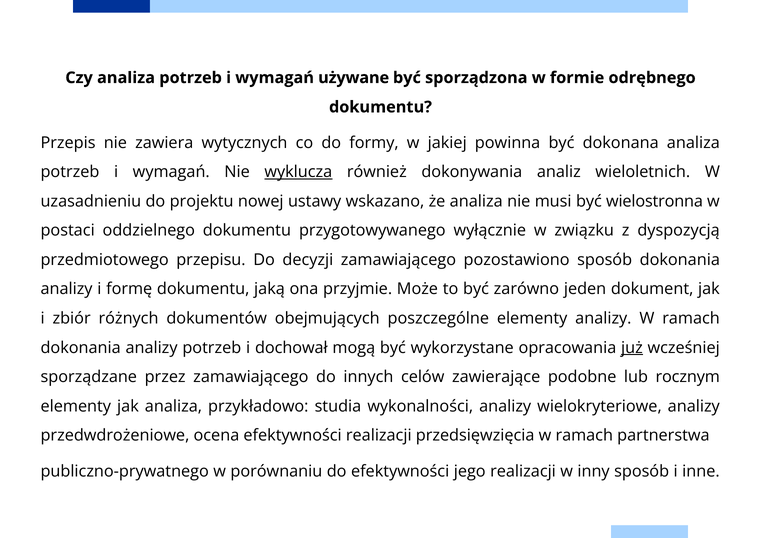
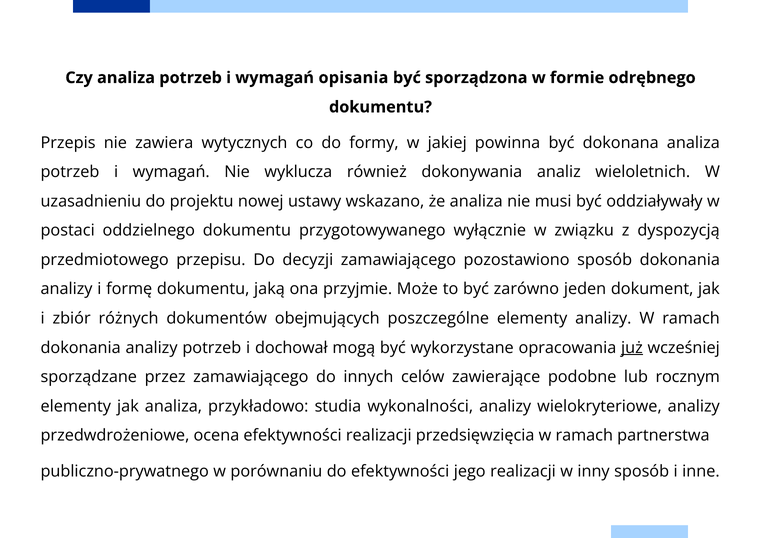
używane: używane -> opisania (353, 78)
wyklucza underline: present -> none (298, 172)
wielostronna: wielostronna -> oddziaływały (654, 201)
